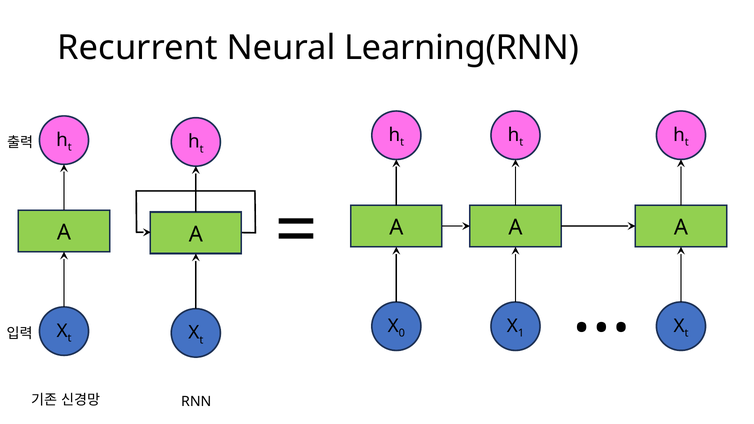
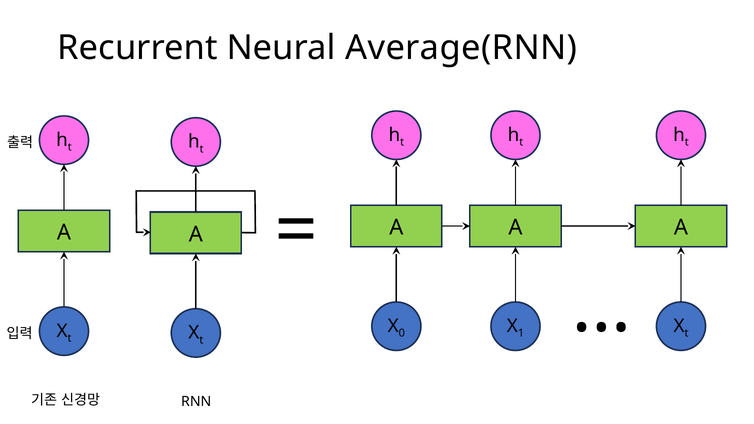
Learning(RNN: Learning(RNN -> Average(RNN (461, 48)
